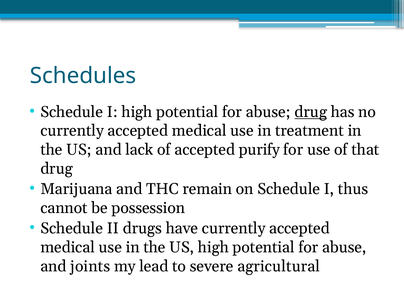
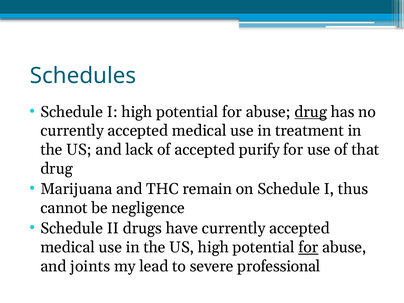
possession: possession -> negligence (148, 208)
for underline: none -> present (308, 247)
agricultural: agricultural -> professional (279, 266)
